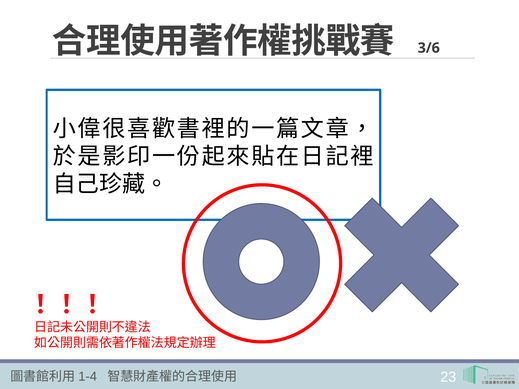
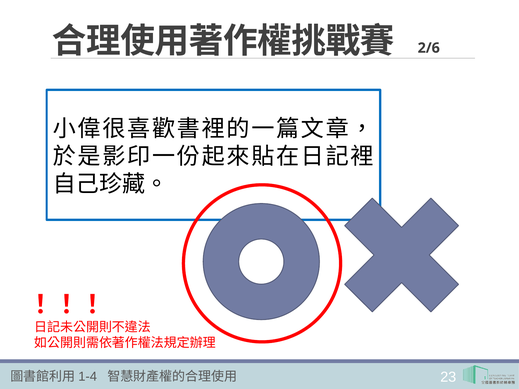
3/6: 3/6 -> 2/6 (429, 48)
